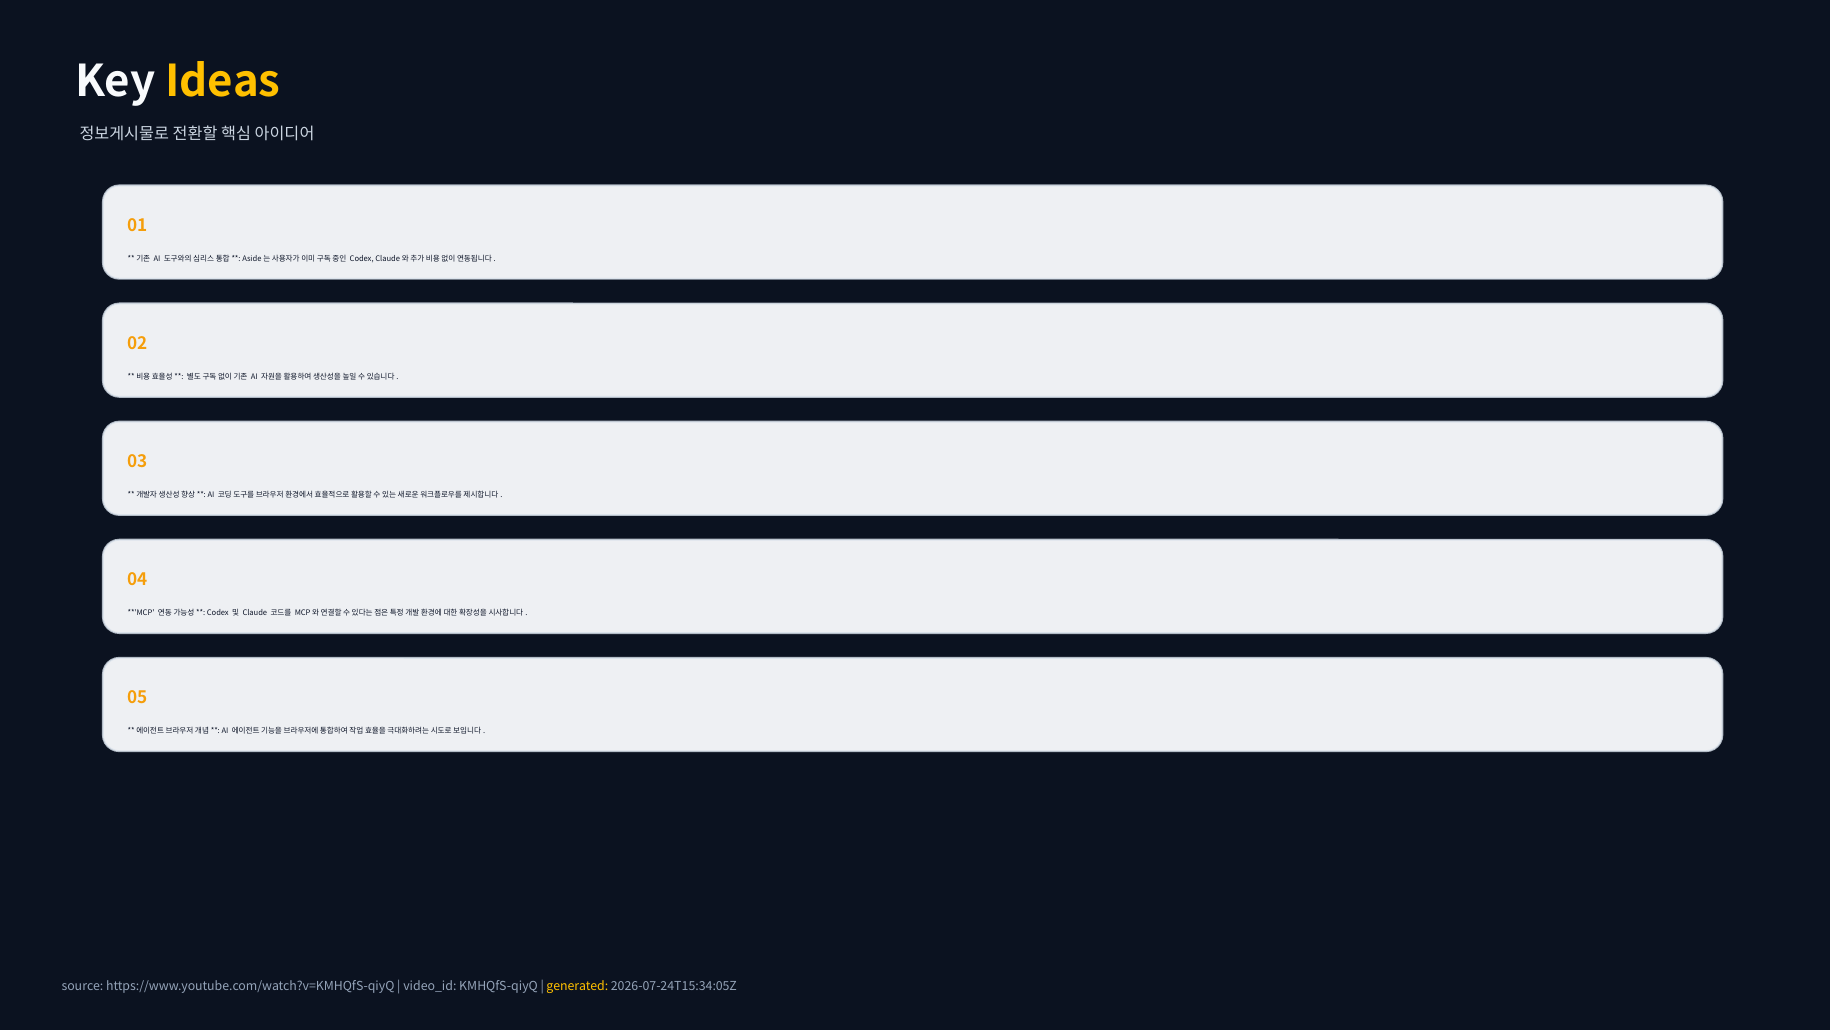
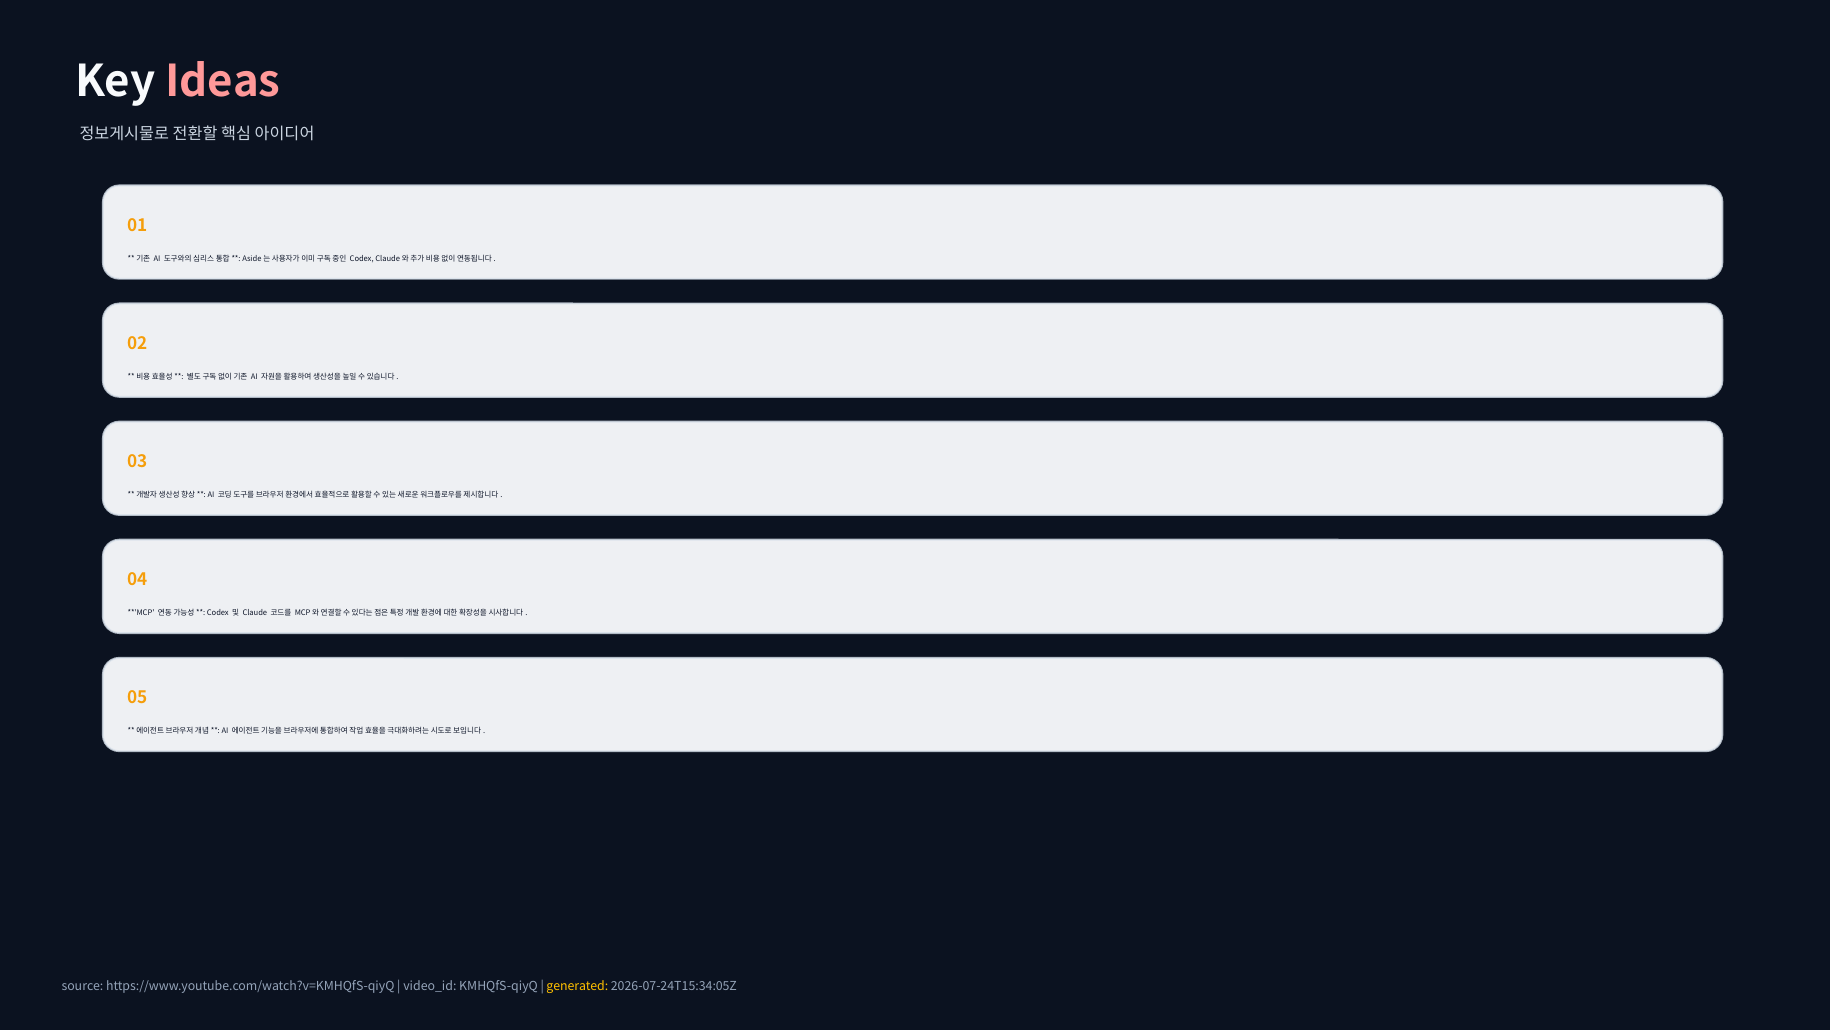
Ideas colour: yellow -> pink (223, 82)
